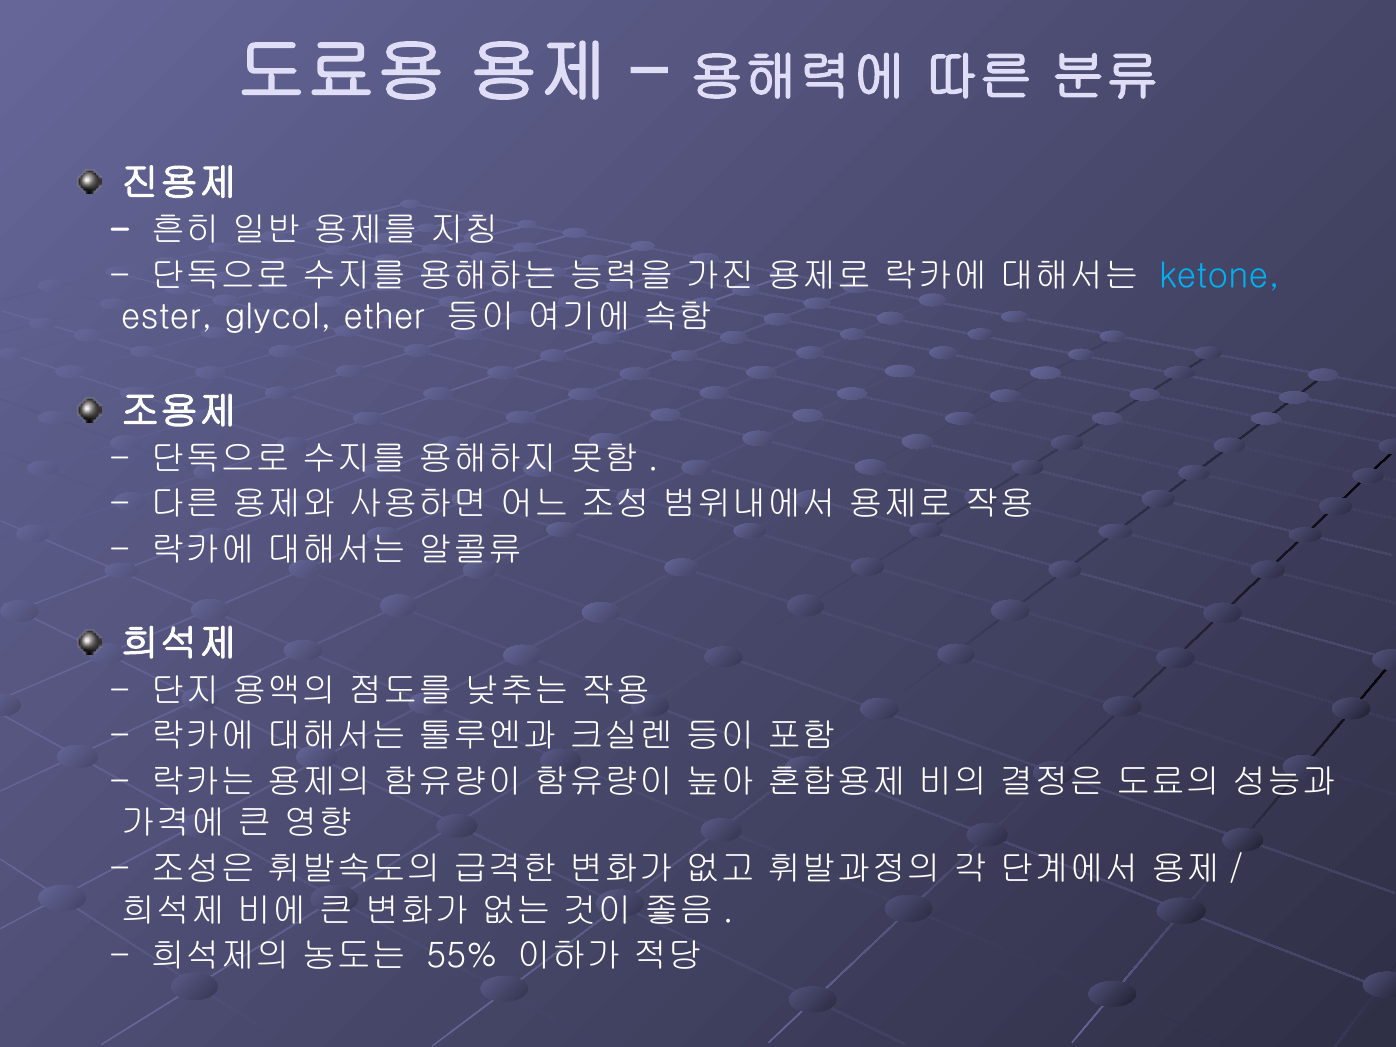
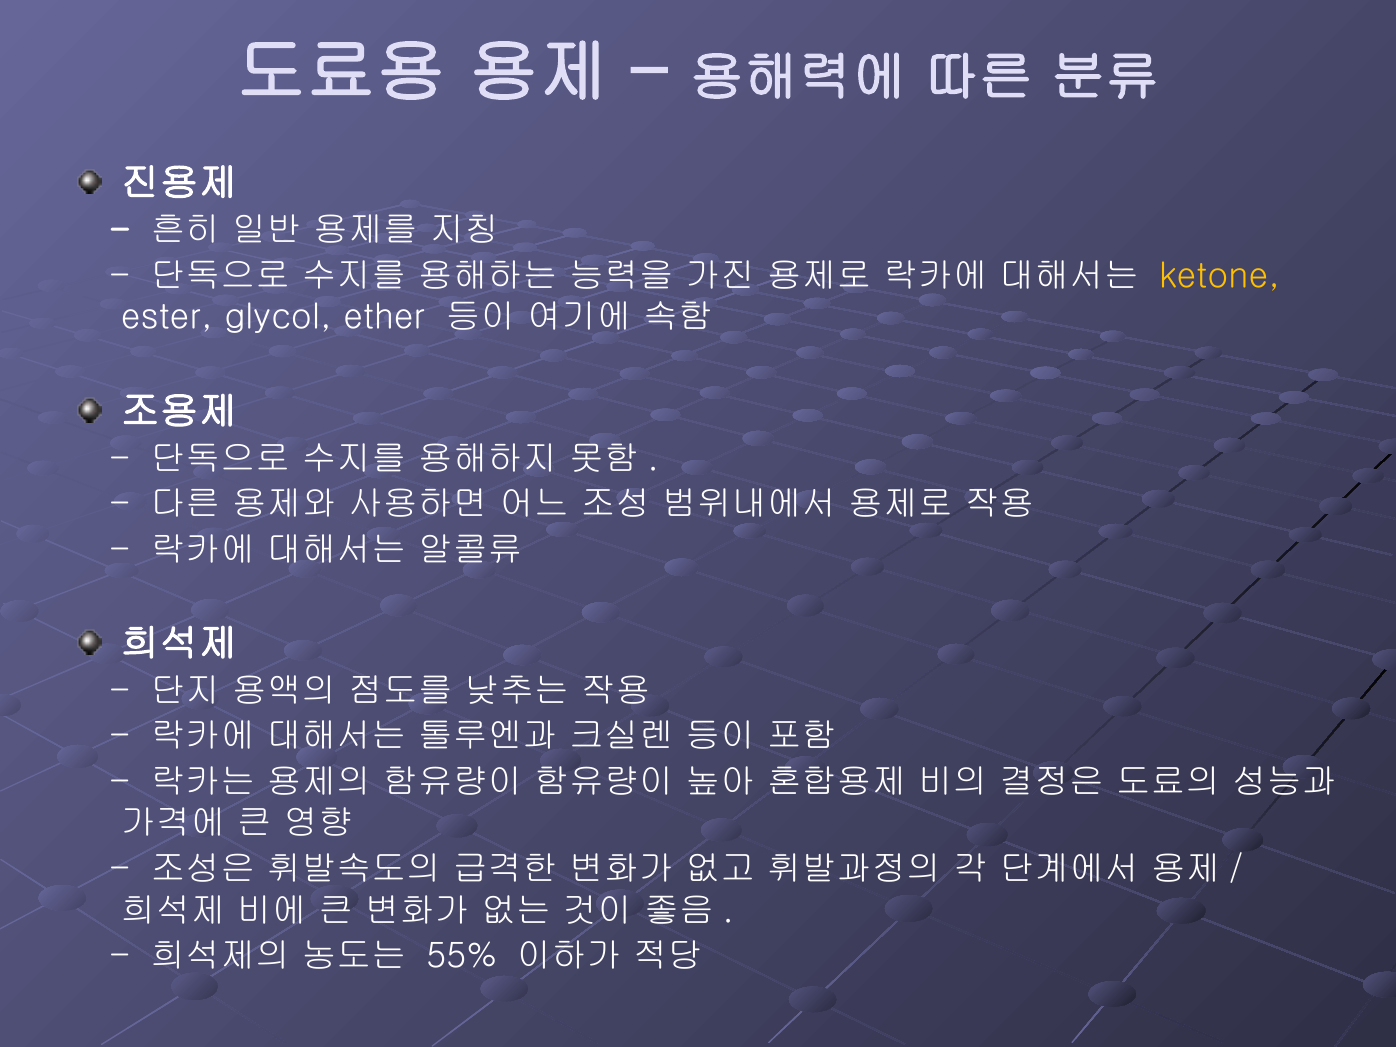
ketone colour: light blue -> yellow (1220, 276)
